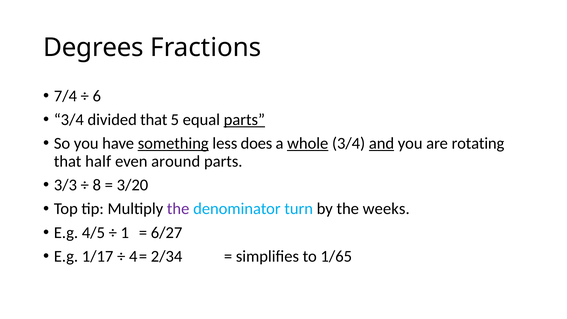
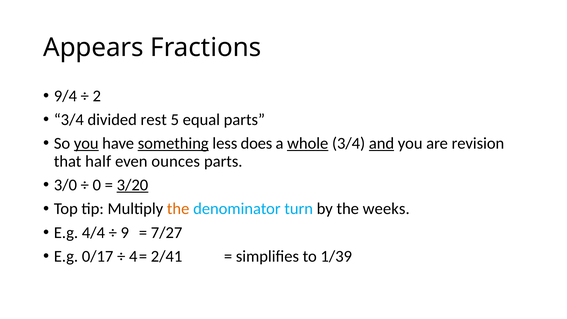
Degrees: Degrees -> Appears (93, 48)
7/4: 7/4 -> 9/4 (65, 96)
6: 6 -> 2 (97, 96)
divided that: that -> rest (154, 120)
parts underline: present -> none (244, 120)
you underline: none -> present (86, 143)
rotating: rotating -> revision (478, 143)
around: around -> ounces (176, 161)
3/3: 3/3 -> 3/0 (65, 185)
8: 8 -> 0 (97, 185)
3/20 underline: none -> present (132, 185)
the colour: purple -> orange (178, 209)
4/5: 4/5 -> 4/4 (93, 233)
1: 1 -> 9 (125, 233)
6/27: 6/27 -> 7/27 (167, 233)
1/17: 1/17 -> 0/17 (98, 256)
2/34: 2/34 -> 2/41 (167, 256)
1/65: 1/65 -> 1/39 (336, 256)
